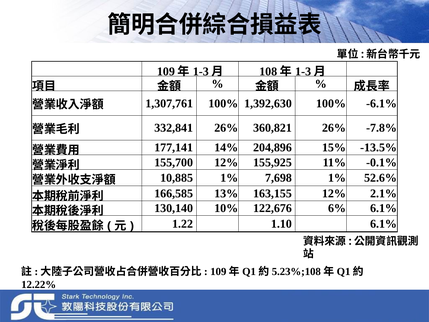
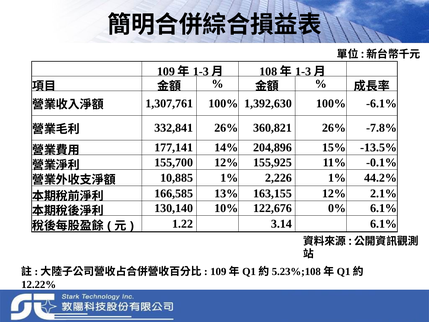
7,698: 7,698 -> 2,226 (278, 178)
52.6%: 52.6% -> 44.2% (380, 178)
6%: 6% -> 0% (337, 208)
1.10: 1.10 -> 3.14 (281, 224)
